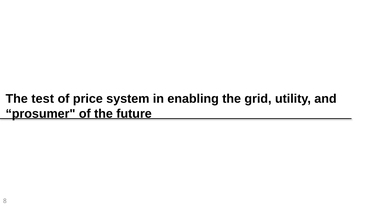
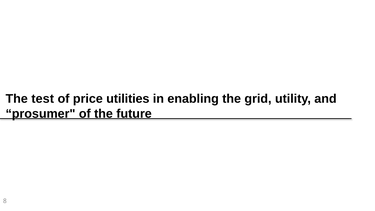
system: system -> utilities (128, 99)
